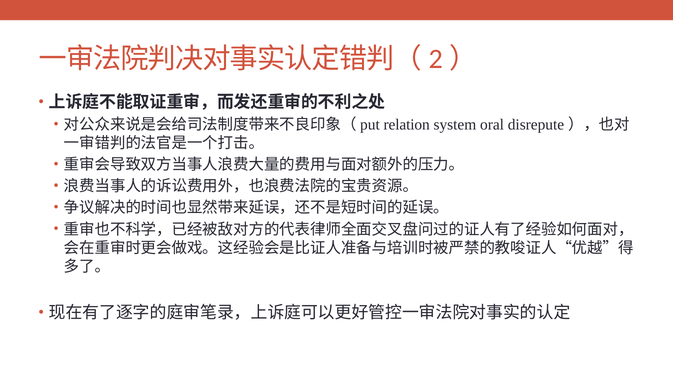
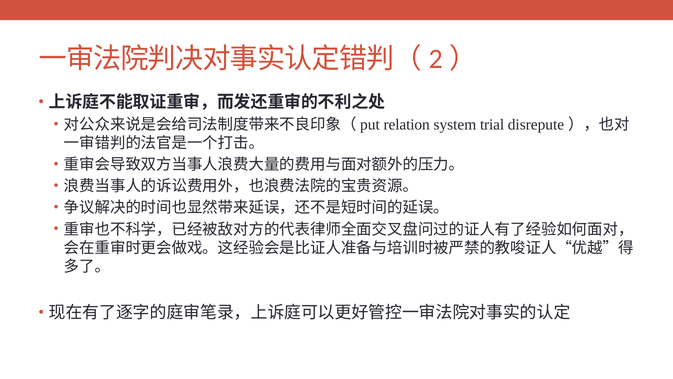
oral: oral -> trial (492, 124)
